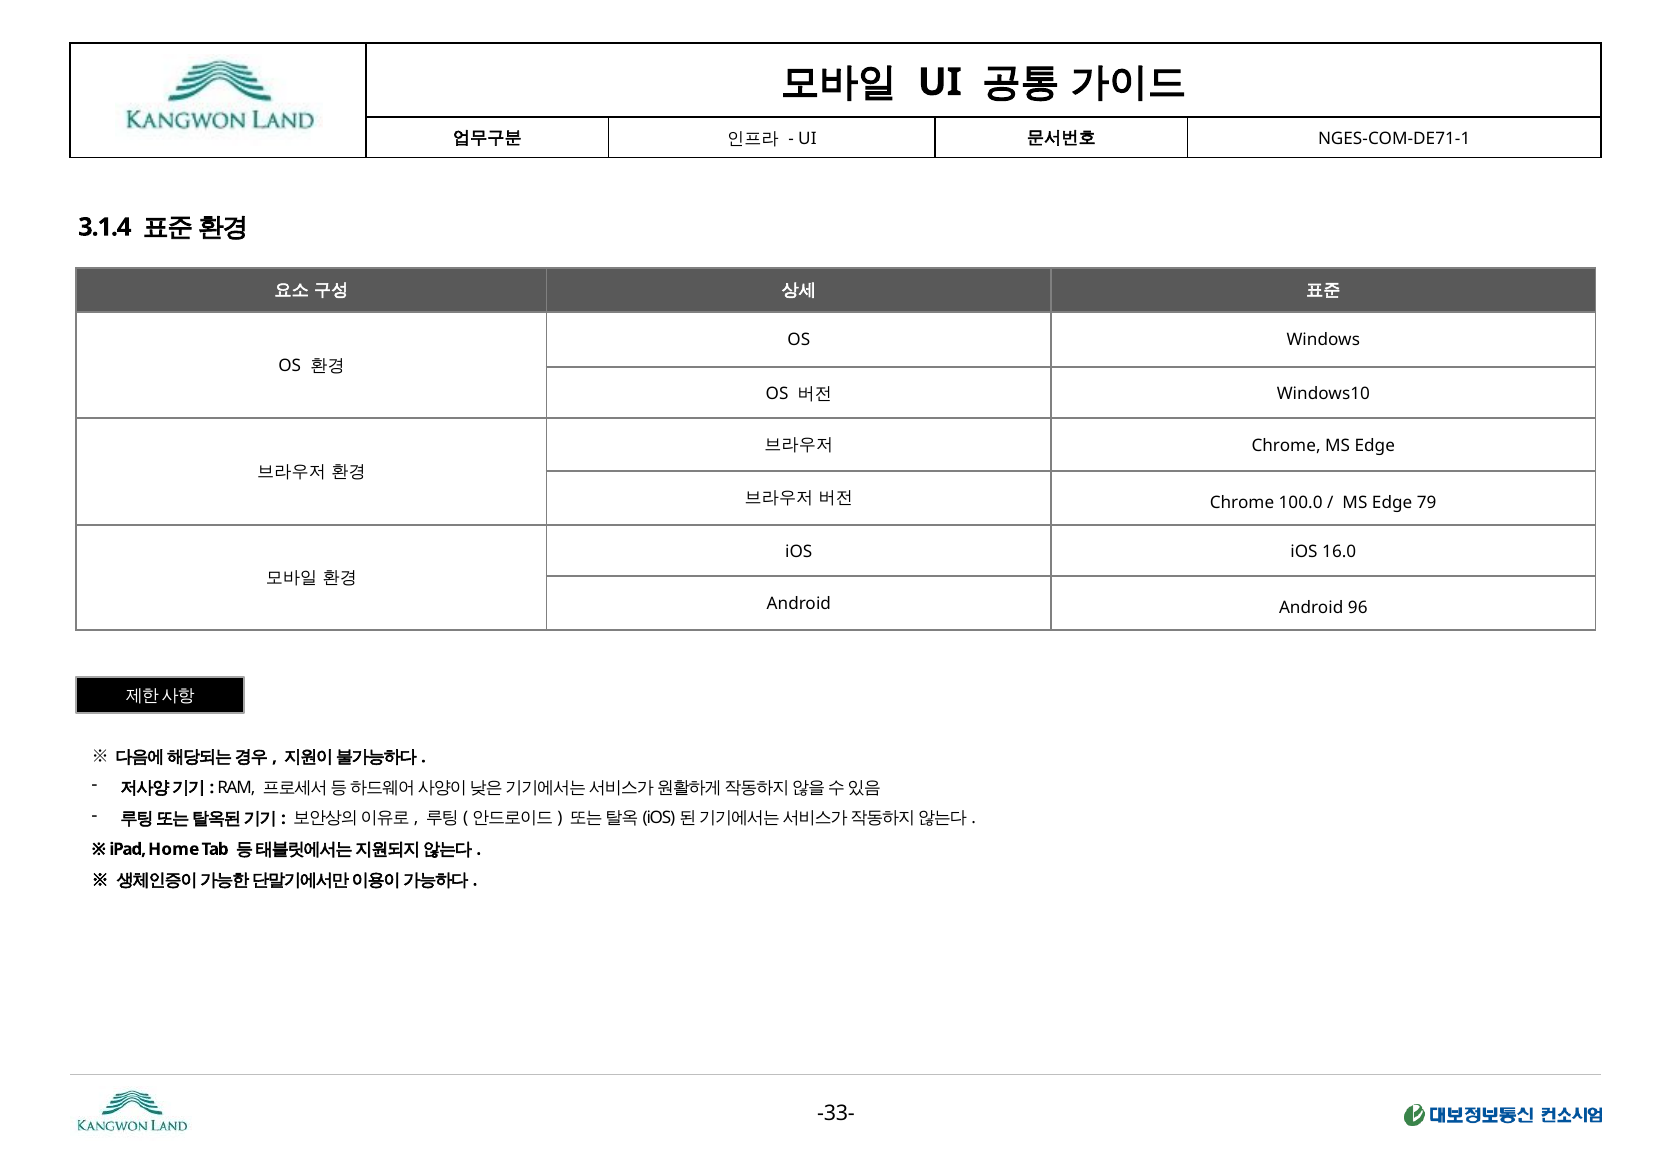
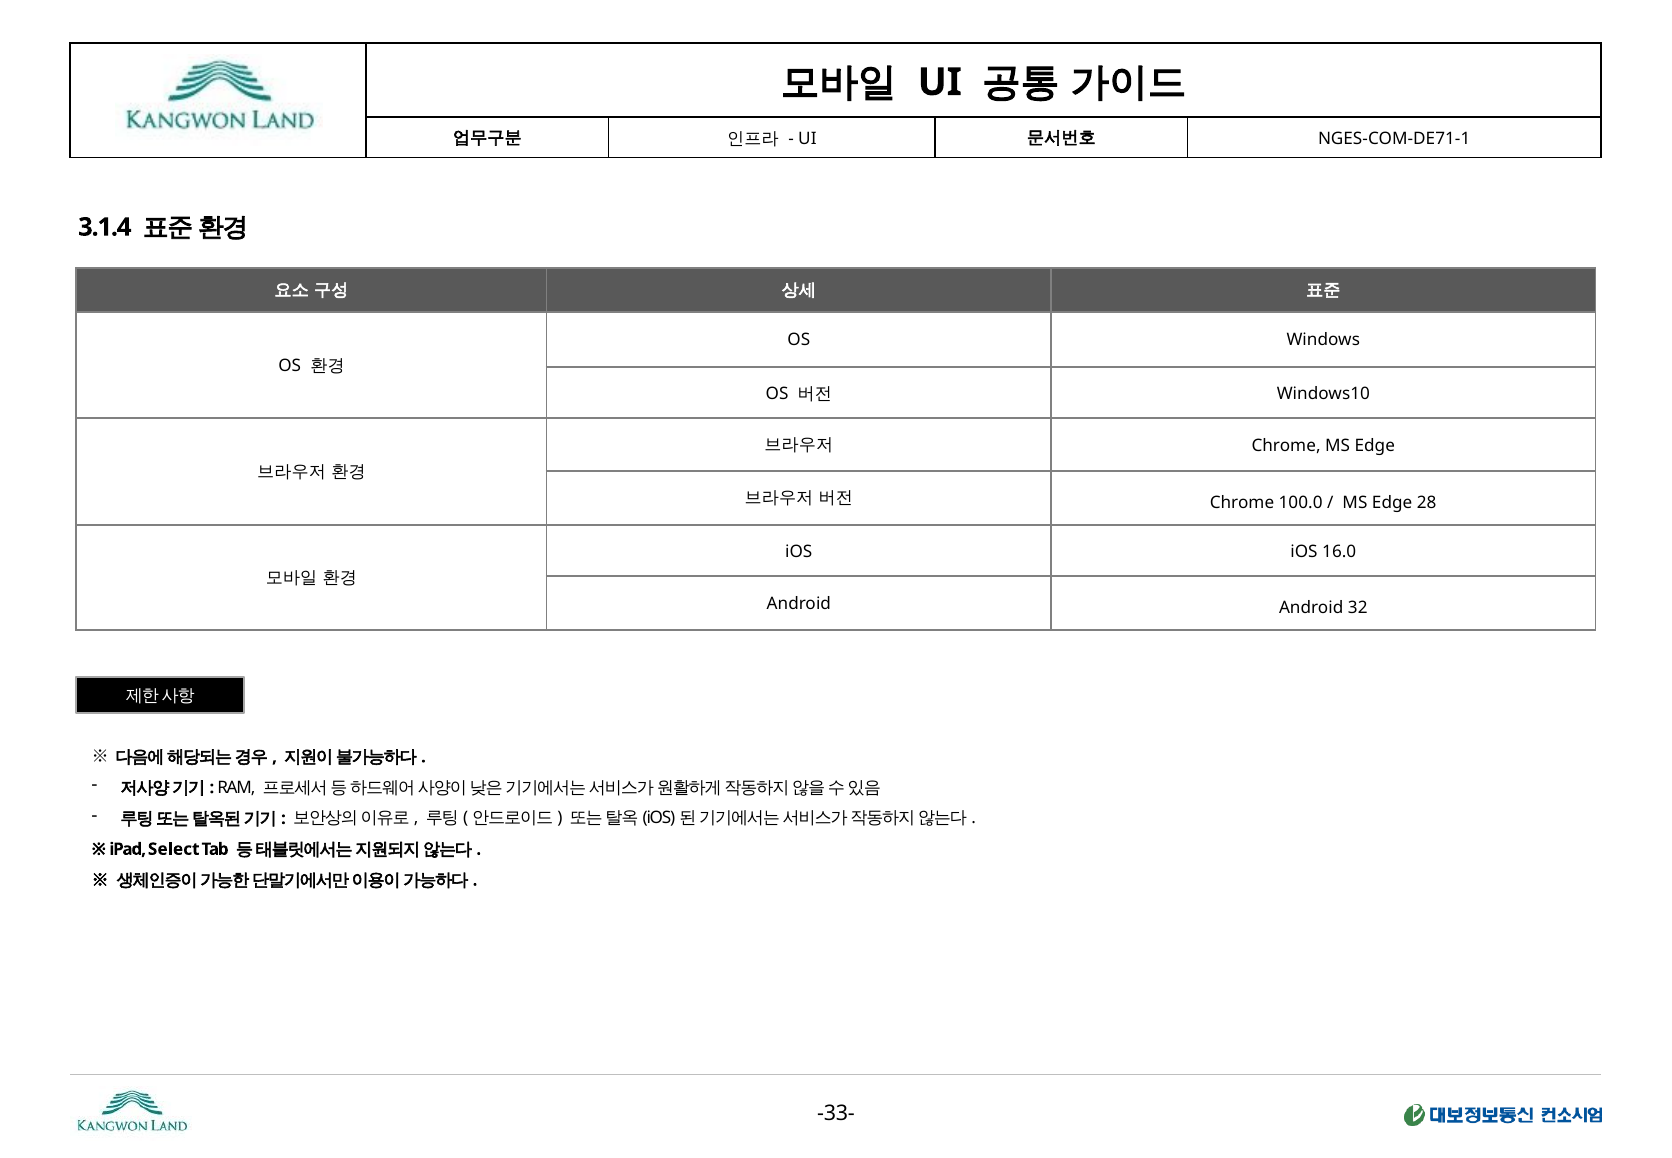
79: 79 -> 28 (1427, 503)
96: 96 -> 32 (1358, 607)
Home: Home -> Select (174, 849)
